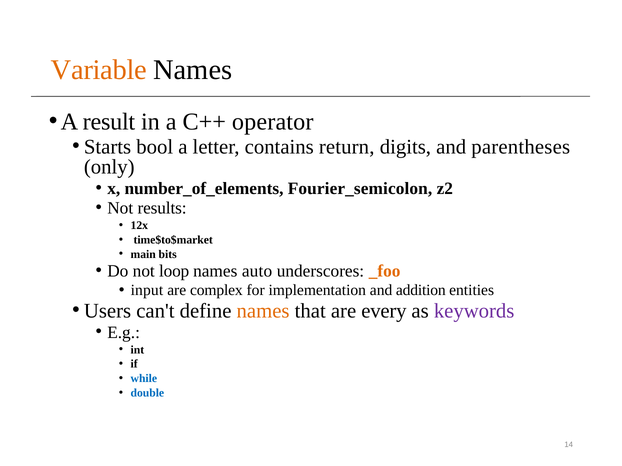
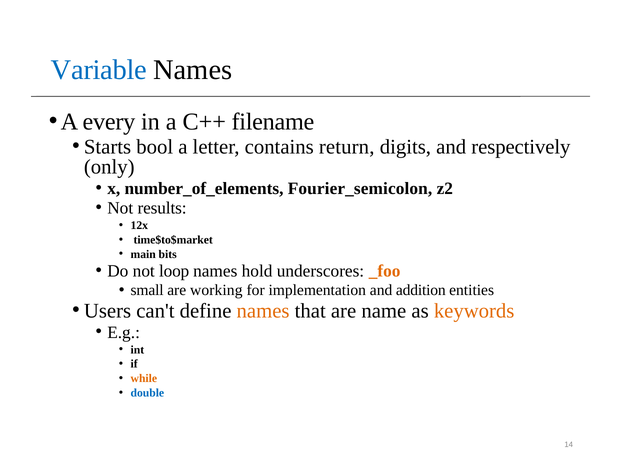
Variable colour: orange -> blue (99, 70)
result: result -> every (109, 122)
operator: operator -> filename (273, 122)
parentheses: parentheses -> respectively (521, 147)
auto: auto -> hold (257, 272)
input: input -> small (147, 291)
complex: complex -> working (216, 291)
every: every -> name (384, 311)
keywords colour: purple -> orange (474, 311)
while colour: blue -> orange (144, 379)
